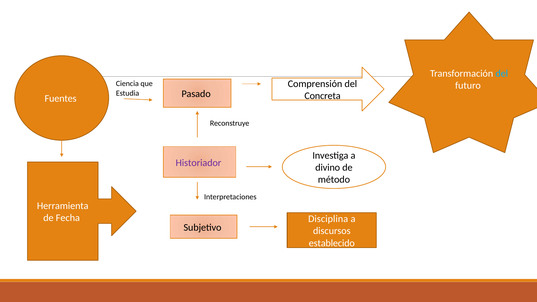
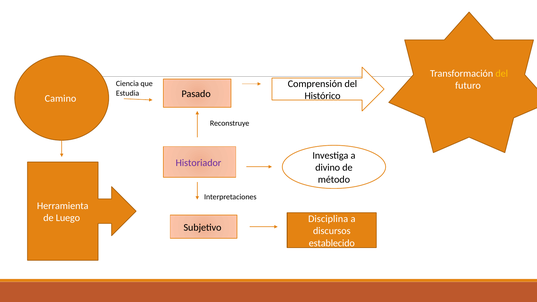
del colour: light blue -> yellow (502, 74)
Concreta: Concreta -> Histórico (323, 96)
Fuentes: Fuentes -> Camino (61, 99)
Fecha: Fecha -> Luego (68, 218)
